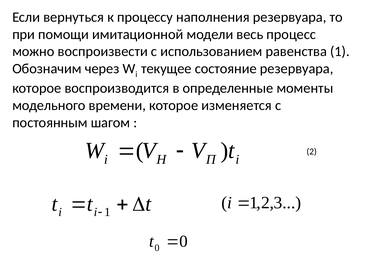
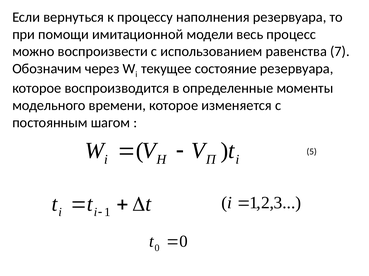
равенства 1: 1 -> 7 (340, 52)
2: 2 -> 5 (312, 152)
